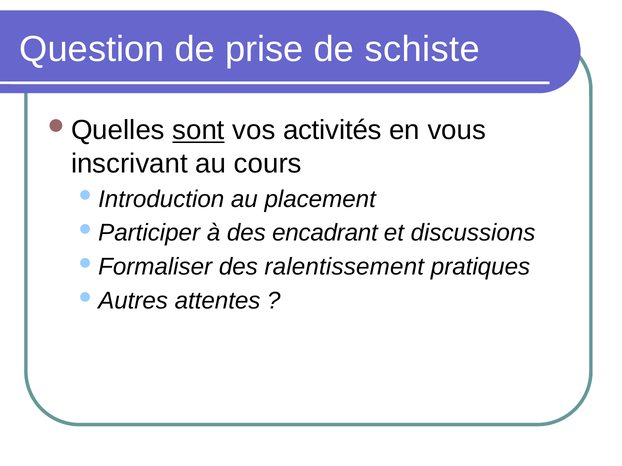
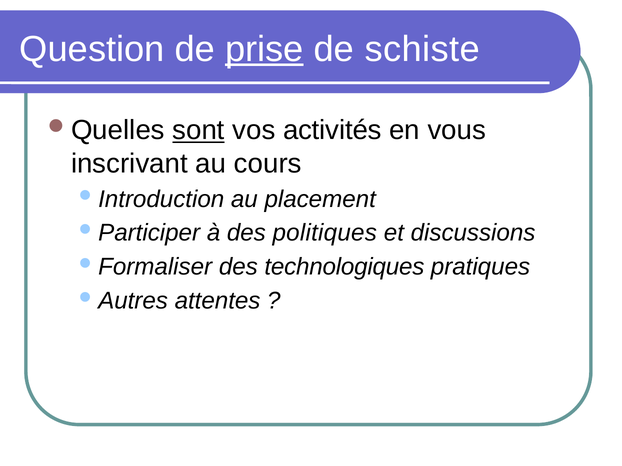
prise underline: none -> present (264, 49)
encadrant: encadrant -> politiques (325, 233)
ralentissement: ralentissement -> technologiques (344, 267)
